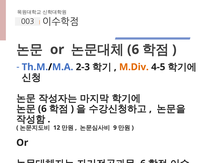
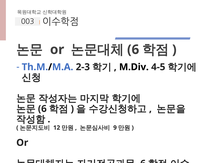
M.Div colour: orange -> black (134, 67)
